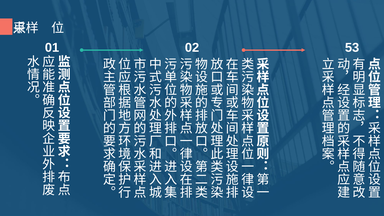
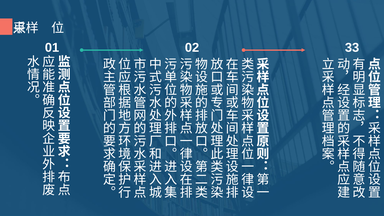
53: 53 -> 33 (352, 48)
